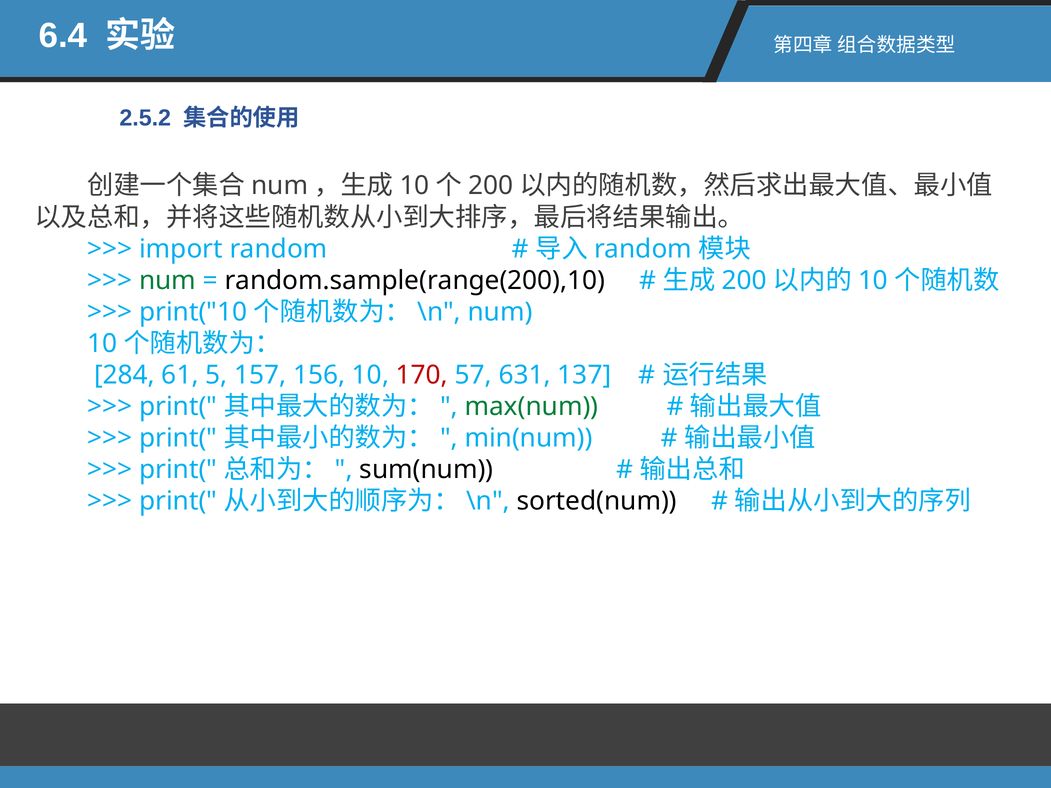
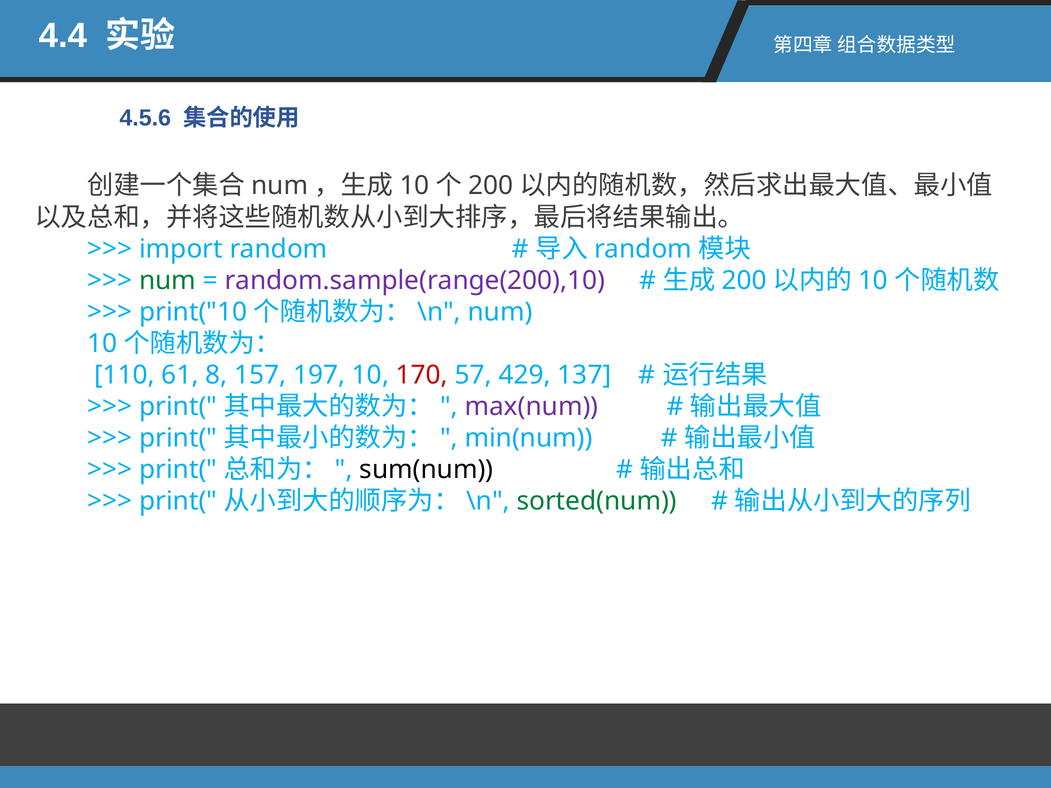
6.4: 6.4 -> 4.4 (63, 36)
2.5.2: 2.5.2 -> 4.5.6 (145, 118)
random.sample(range(200),10 colour: black -> purple (415, 280)
284: 284 -> 110 (124, 375)
5: 5 -> 8 (216, 375)
156: 156 -> 197 (319, 375)
631: 631 -> 429 (525, 375)
max(num colour: green -> purple (531, 407)
sorted(num colour: black -> green (597, 501)
